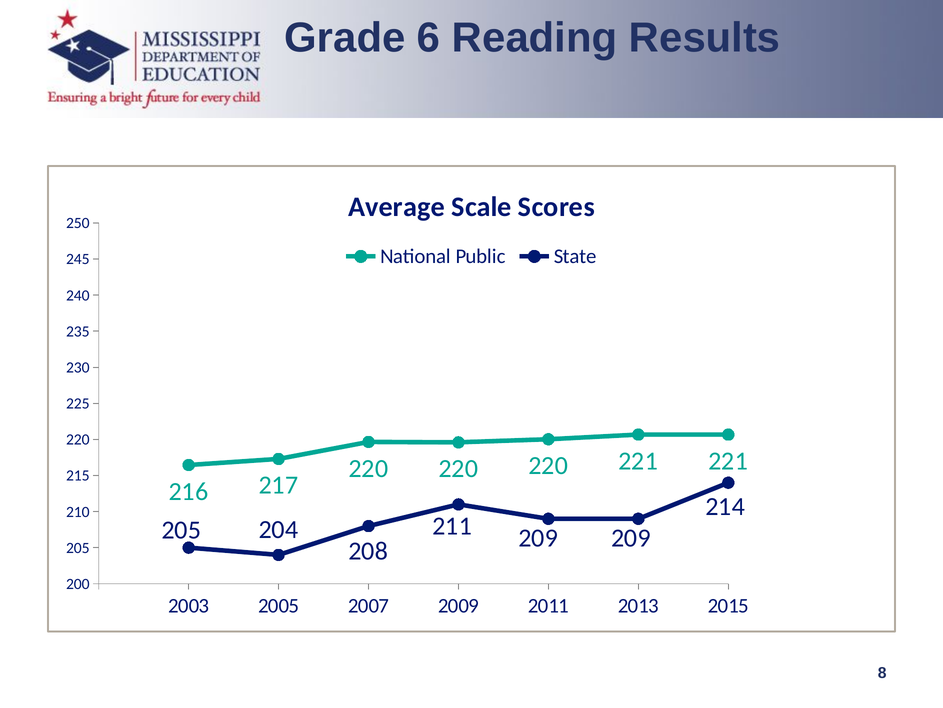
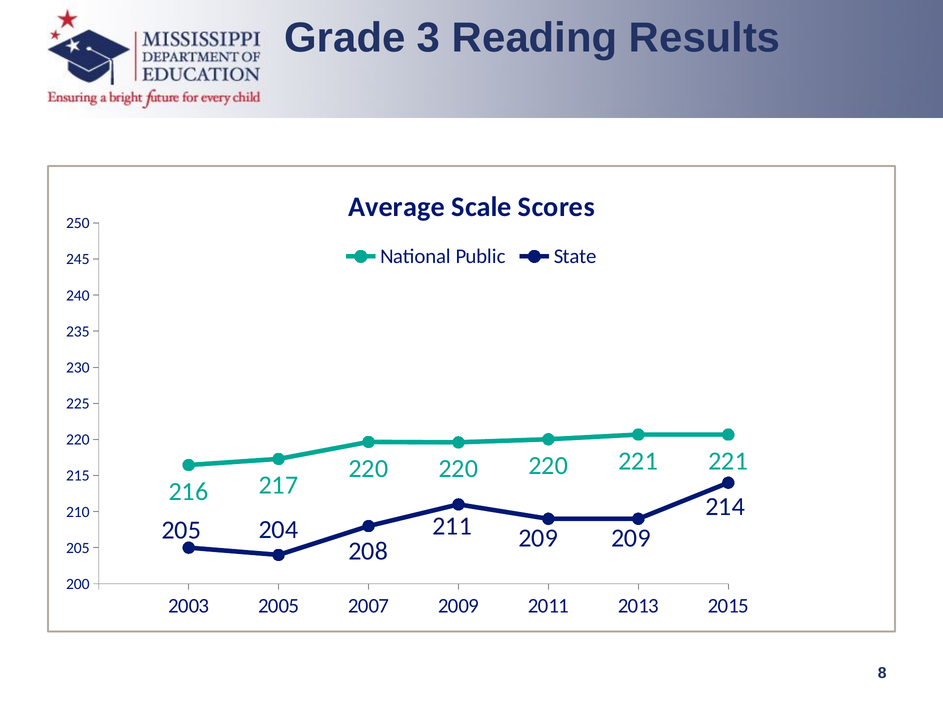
6: 6 -> 3 (429, 38)
